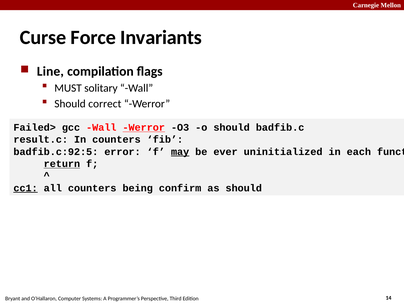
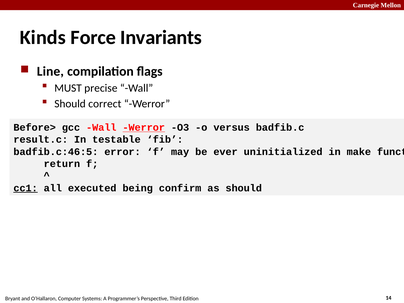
Curse: Curse -> Kinds (43, 37)
solitary: solitary -> precise (101, 88)
Failed>: Failed> -> Before> (35, 127)
o should: should -> versus (232, 127)
In counters: counters -> testable (116, 140)
badfib.c:92:5: badfib.c:92:5 -> badfib.c:46:5 (56, 152)
may underline: present -> none (180, 152)
each: each -> make (359, 152)
return underline: present -> none (62, 164)
all counters: counters -> executed (92, 188)
